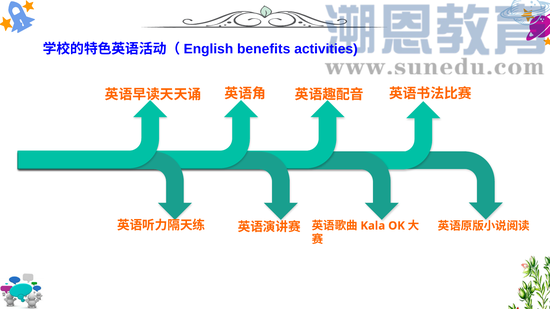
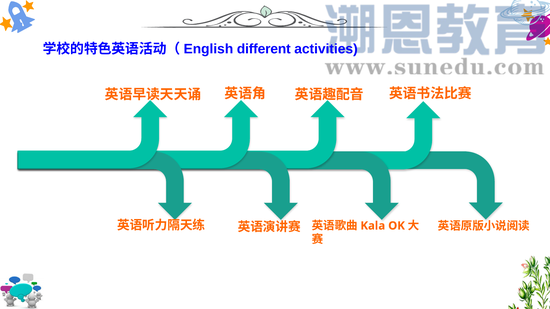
benefits: benefits -> different (264, 49)
